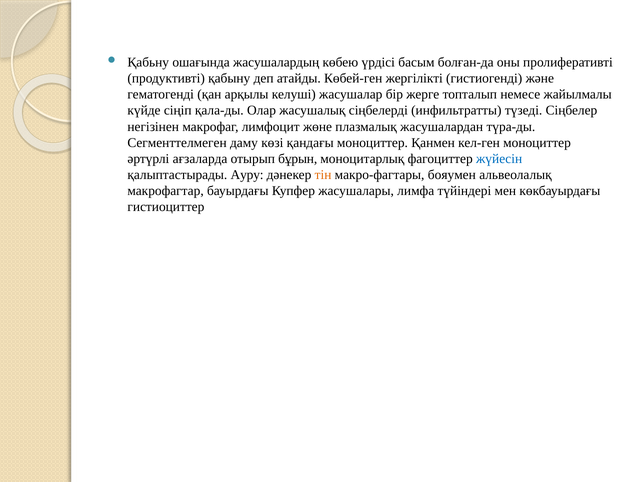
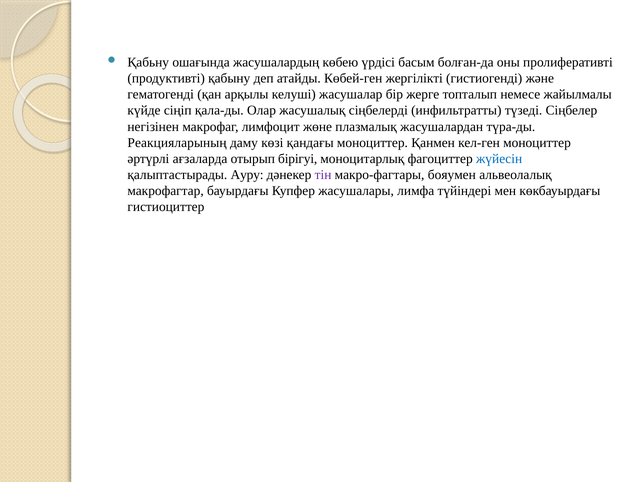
Сегменттелмеген: Сегменттелмеген -> Реакцияларының (177, 143)
бұрын: бұрын -> бірігуі (298, 159)
тін colour: orange -> purple (323, 175)
